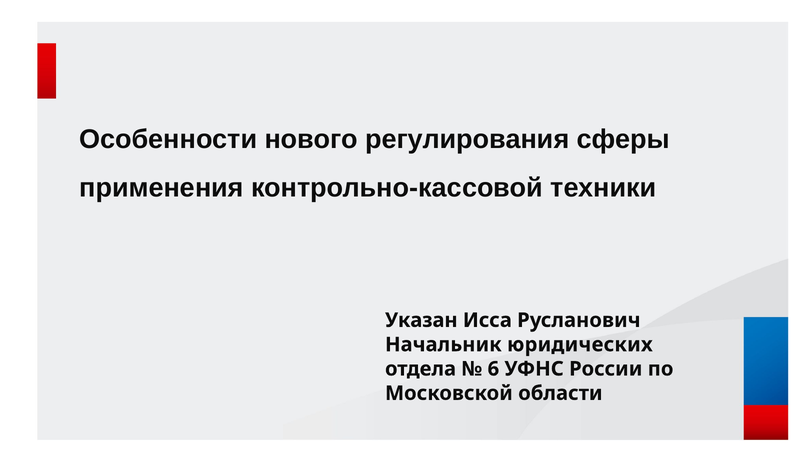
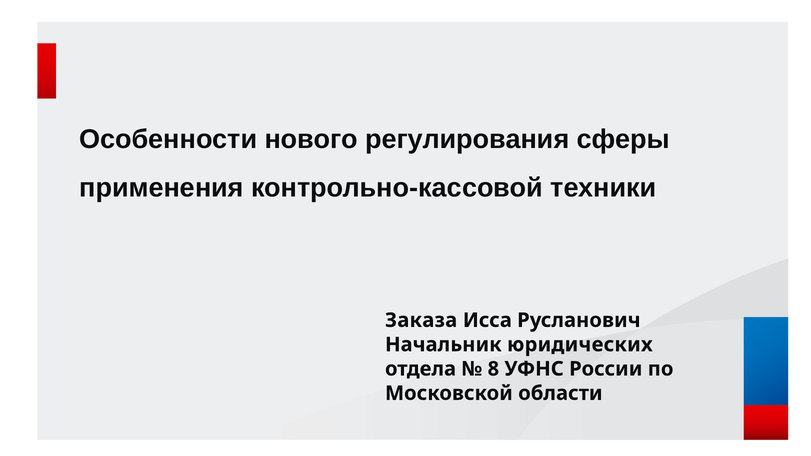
Указан: Указан -> Заказа (421, 320)
6: 6 -> 8 (493, 369)
